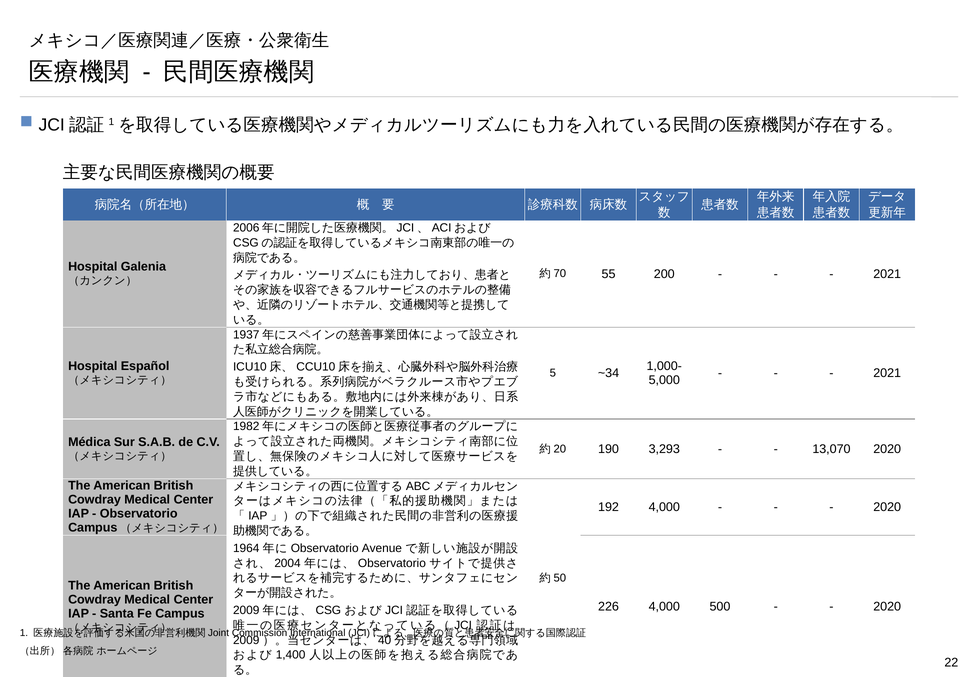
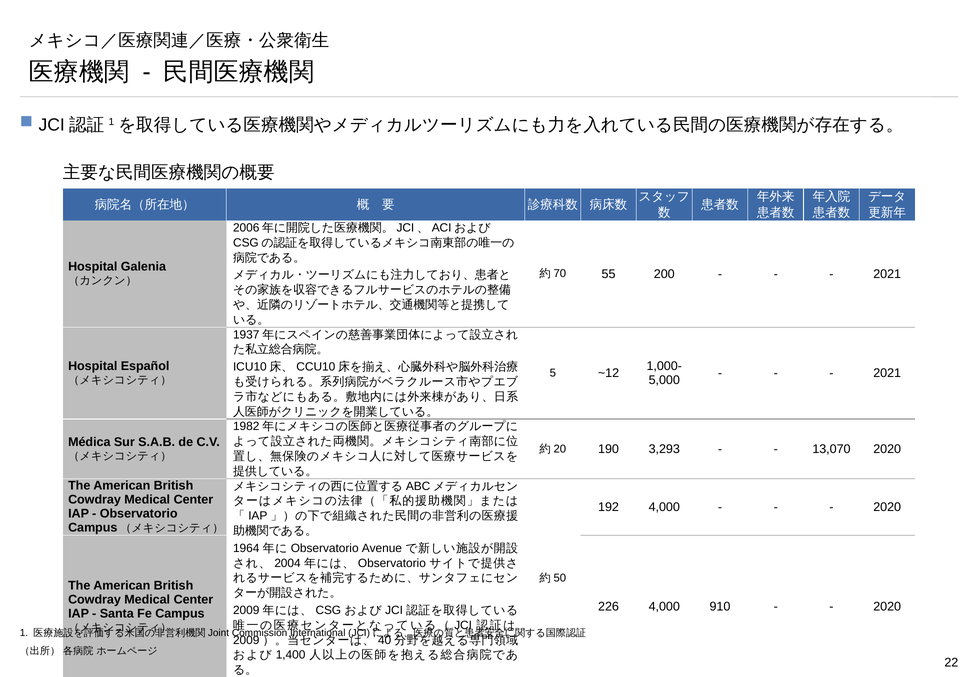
~34: ~34 -> ~12 (609, 373)
500: 500 -> 910 (720, 607)
